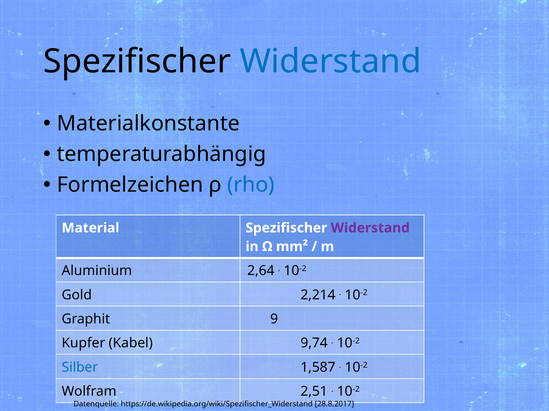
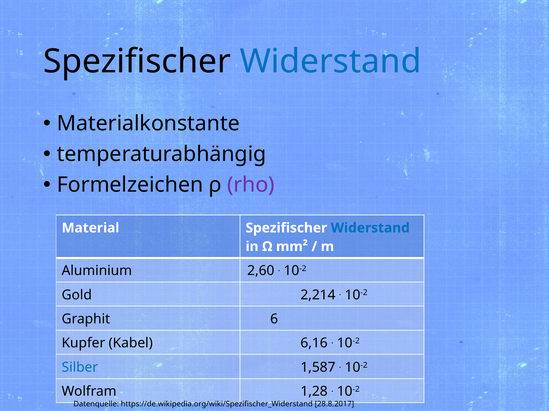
rho colour: blue -> purple (251, 185)
Widerstand colour: purple -> blue (370, 228)
2,64: 2,64 -> 2,60 (261, 271)
9: 9 -> 6 (274, 320)
9,74: 9,74 -> 6,16 (314, 344)
2,51: 2,51 -> 1,28 (314, 392)
